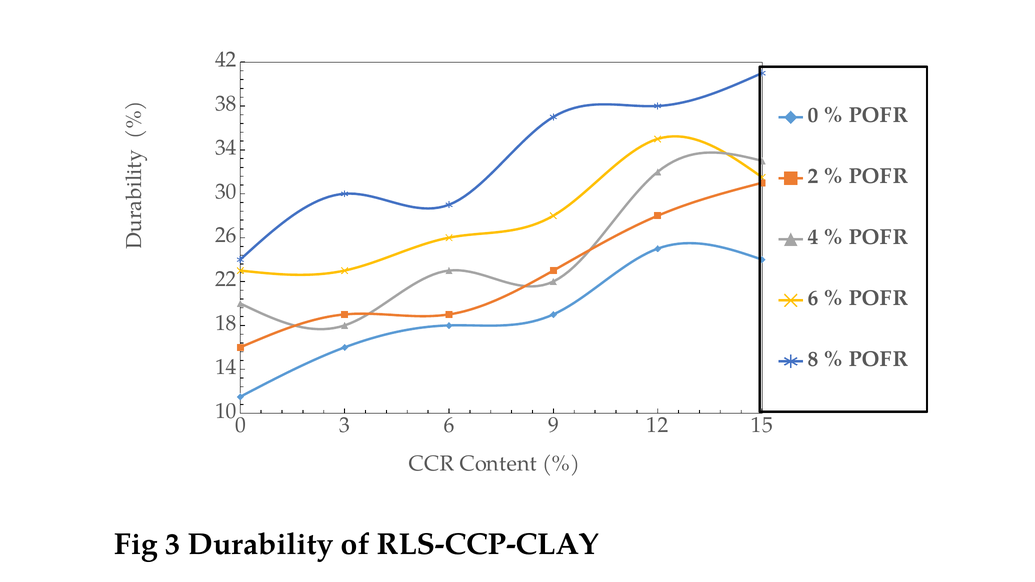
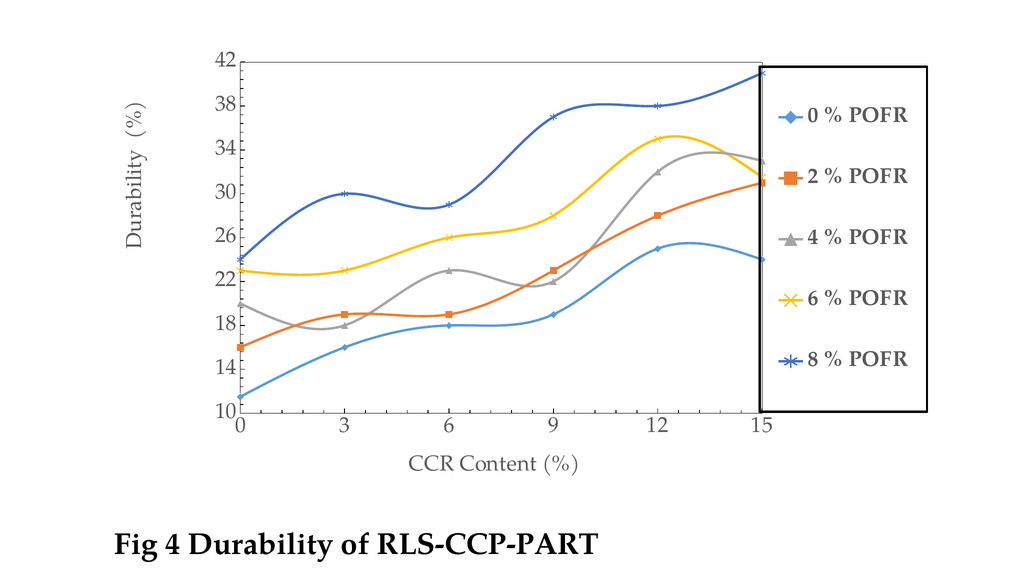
Fig 3: 3 -> 4 (173, 545)
RLS-CCP-CLAY: RLS-CCP-CLAY -> RLS-CCP-PART (488, 545)
